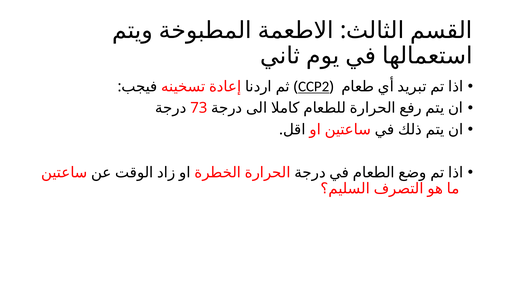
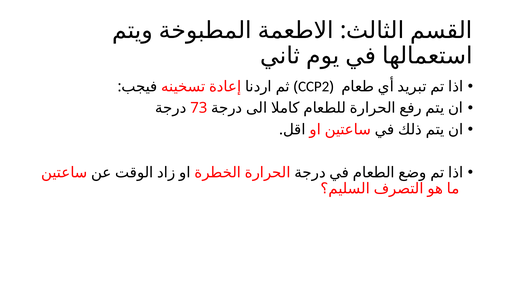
CCP2 underline: present -> none (314, 87)
